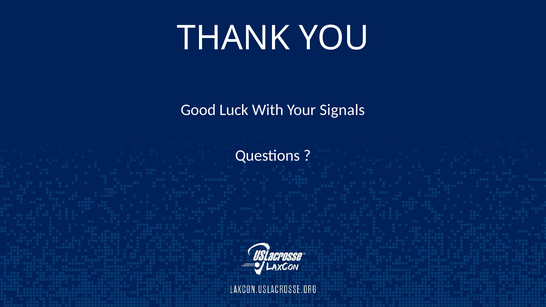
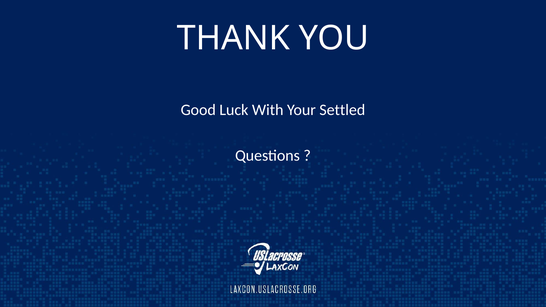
Signals: Signals -> Settled (342, 110)
